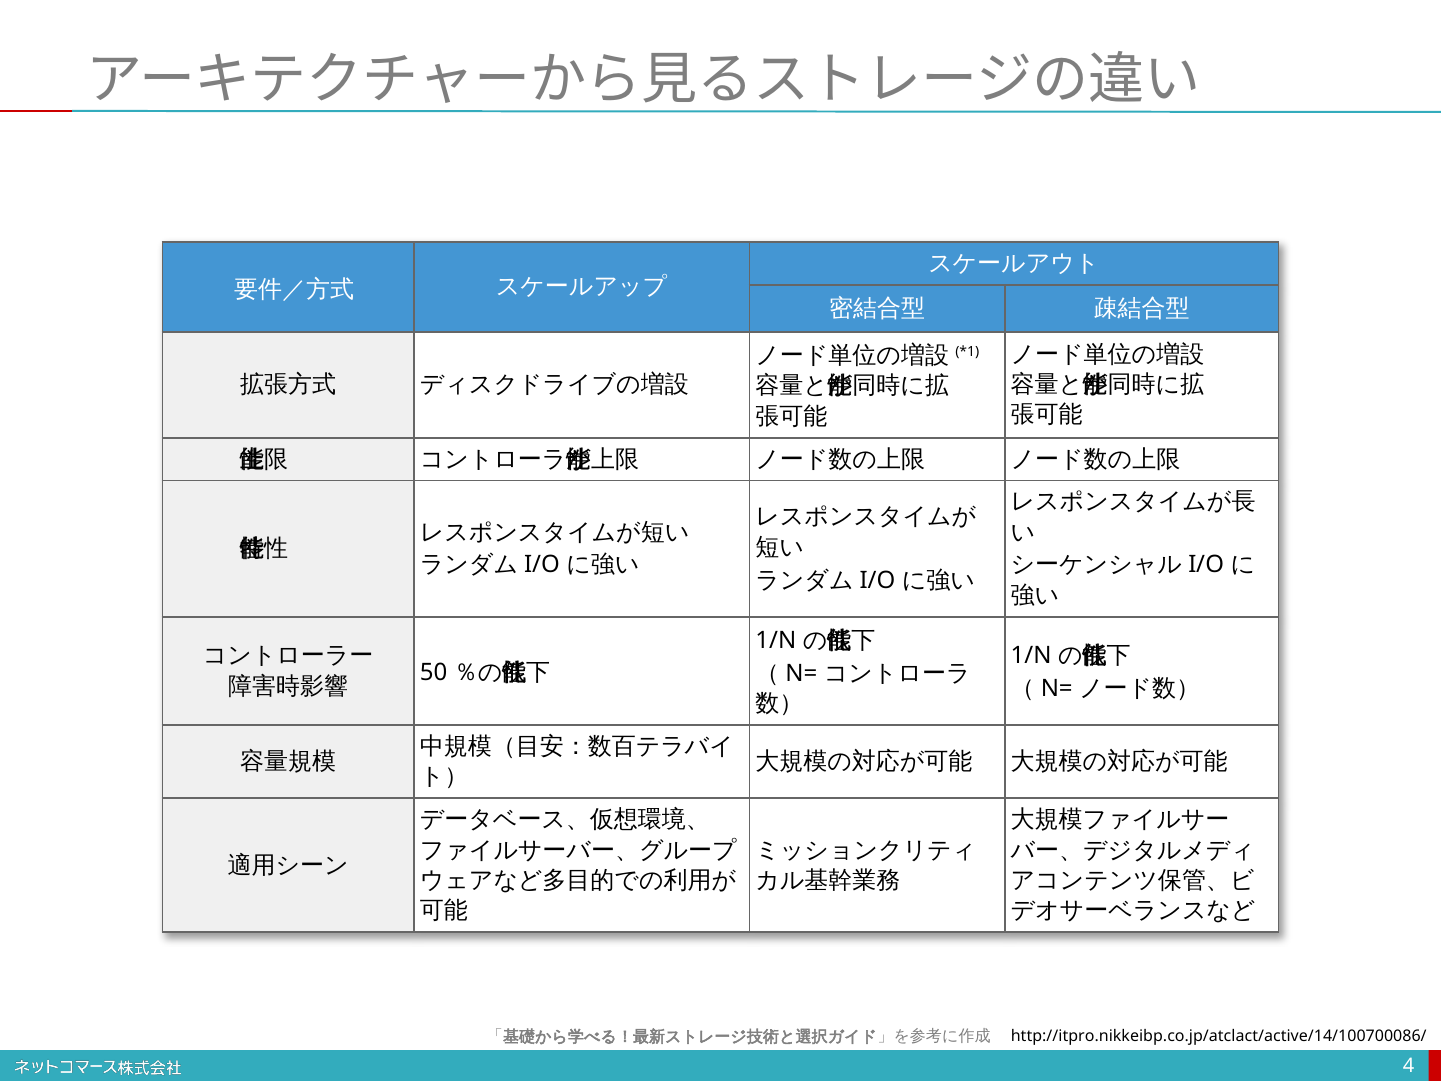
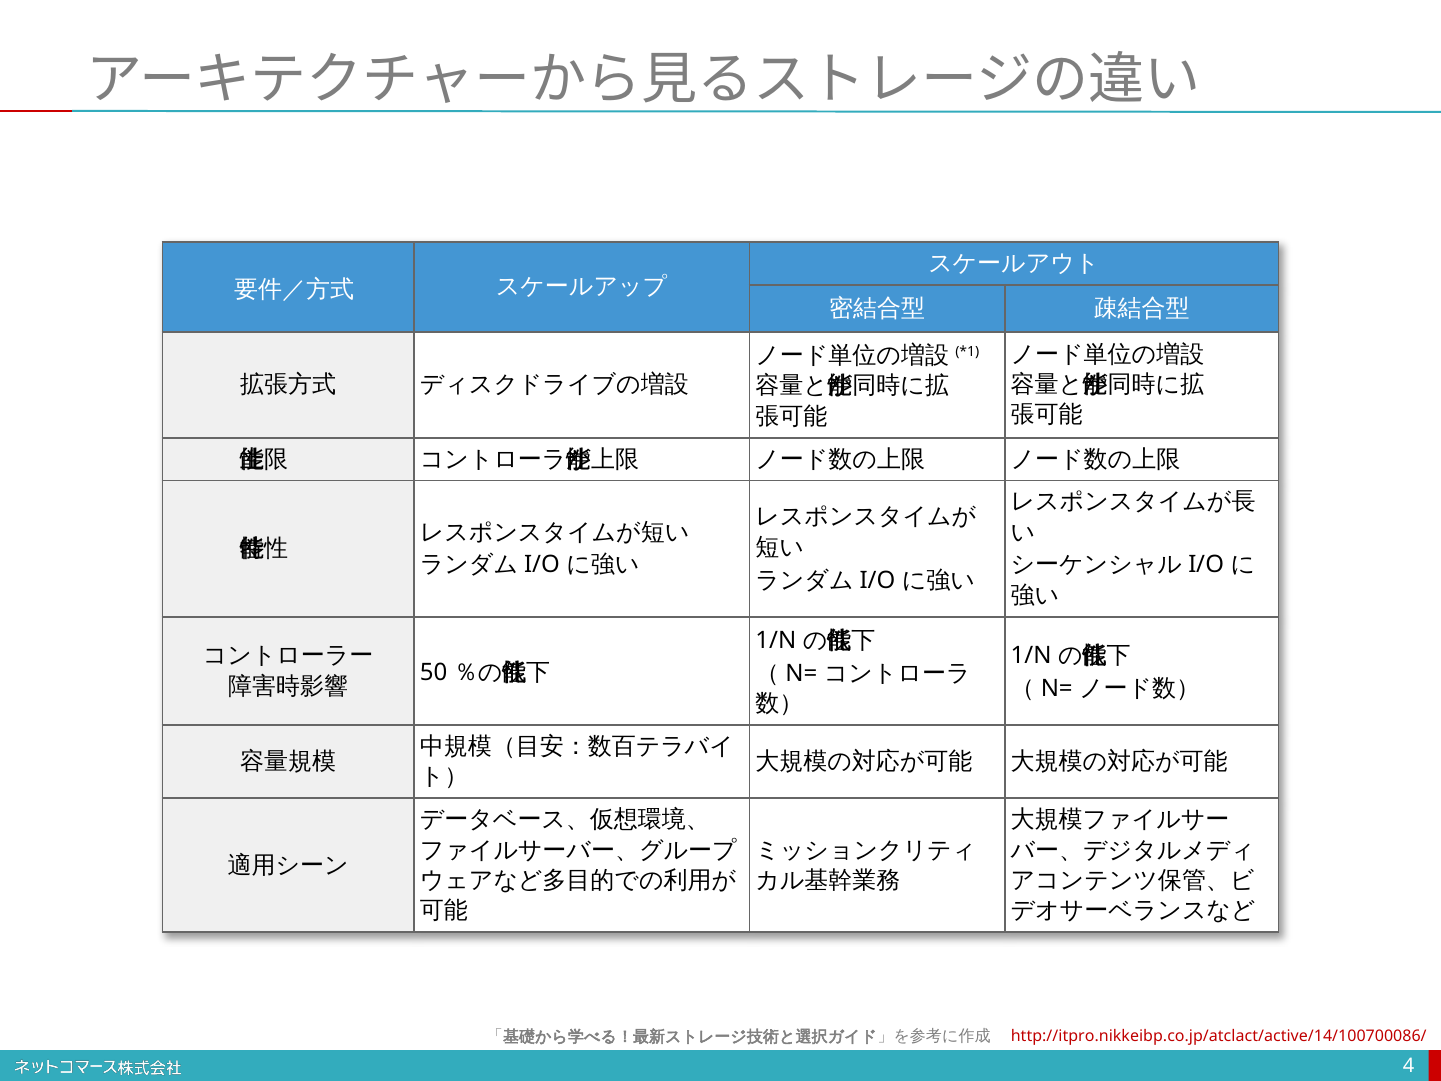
http://itpro.nikkeibp.co.jp/atclact/active/14/100700086/ colour: black -> red (1219, 1036)
